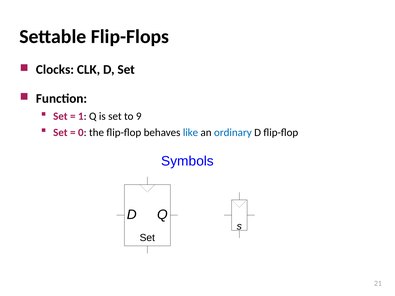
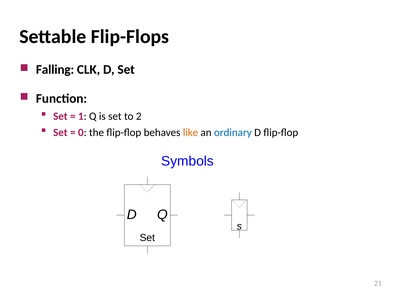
Clocks: Clocks -> Falling (55, 70)
9: 9 -> 2 (139, 116)
like colour: blue -> orange (190, 133)
